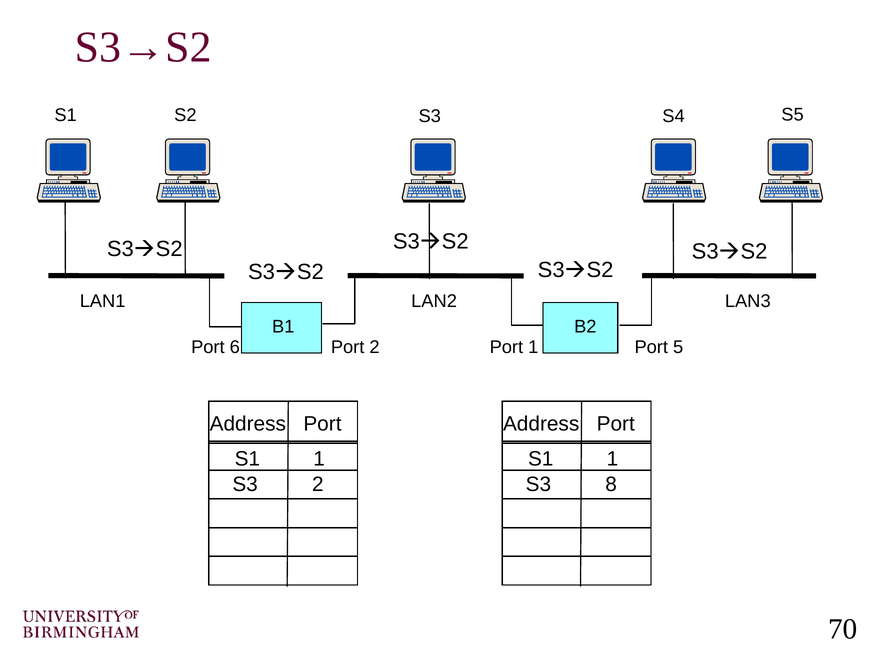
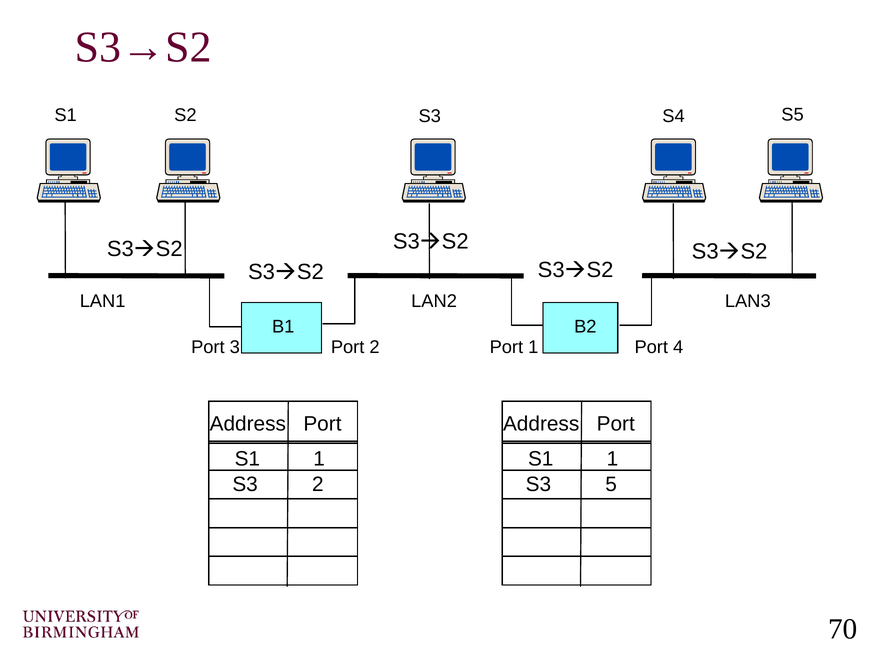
6: 6 -> 3 (235, 347)
5: 5 -> 4 (678, 347)
8: 8 -> 5 (611, 485)
